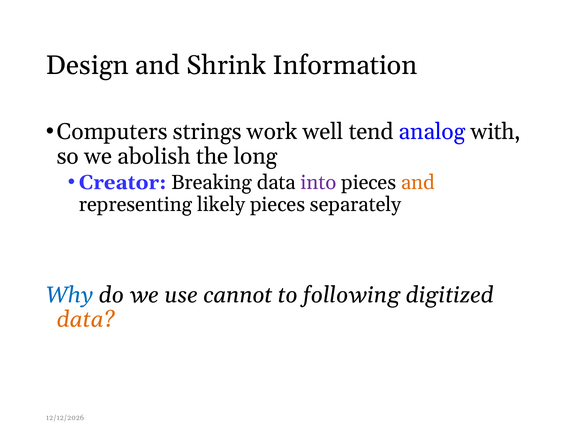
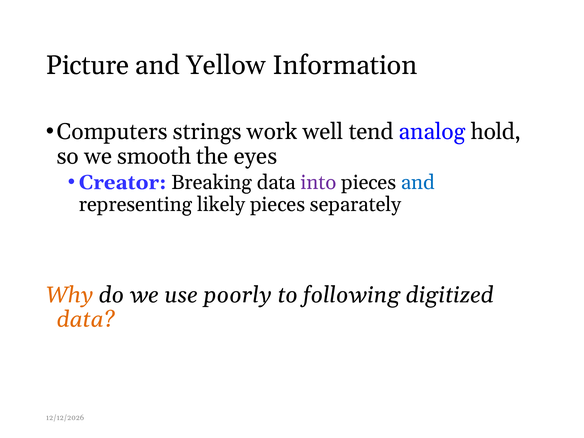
Design: Design -> Picture (88, 65)
Shrink: Shrink -> Yellow (226, 65)
with: with -> hold (496, 132)
abolish: abolish -> smooth (154, 156)
long: long -> eyes (255, 156)
and colour: orange -> blue (418, 182)
Why colour: blue -> orange (70, 295)
cannot: cannot -> poorly (238, 295)
